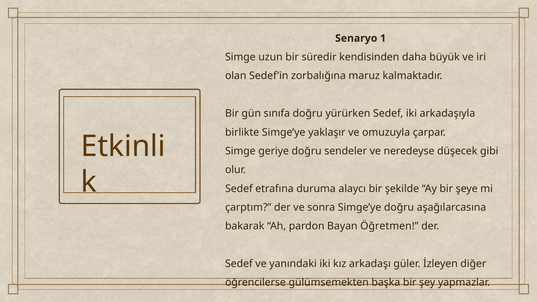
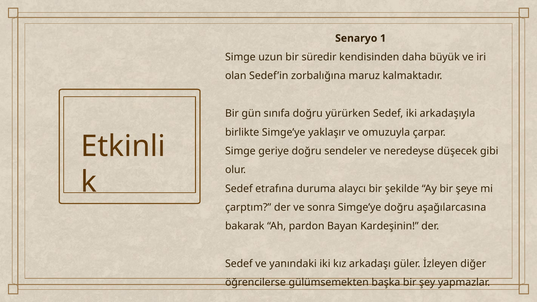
Öğretmen: Öğretmen -> Kardeşinin (389, 226)
